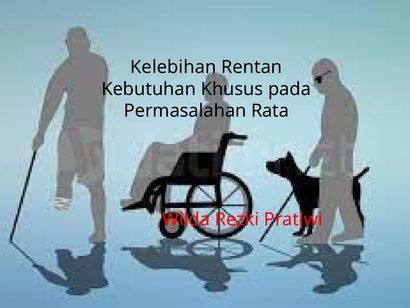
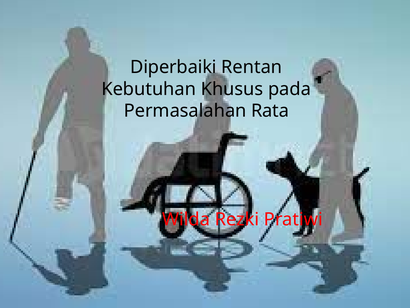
Kelebihan: Kelebihan -> Diperbaiki (173, 67)
